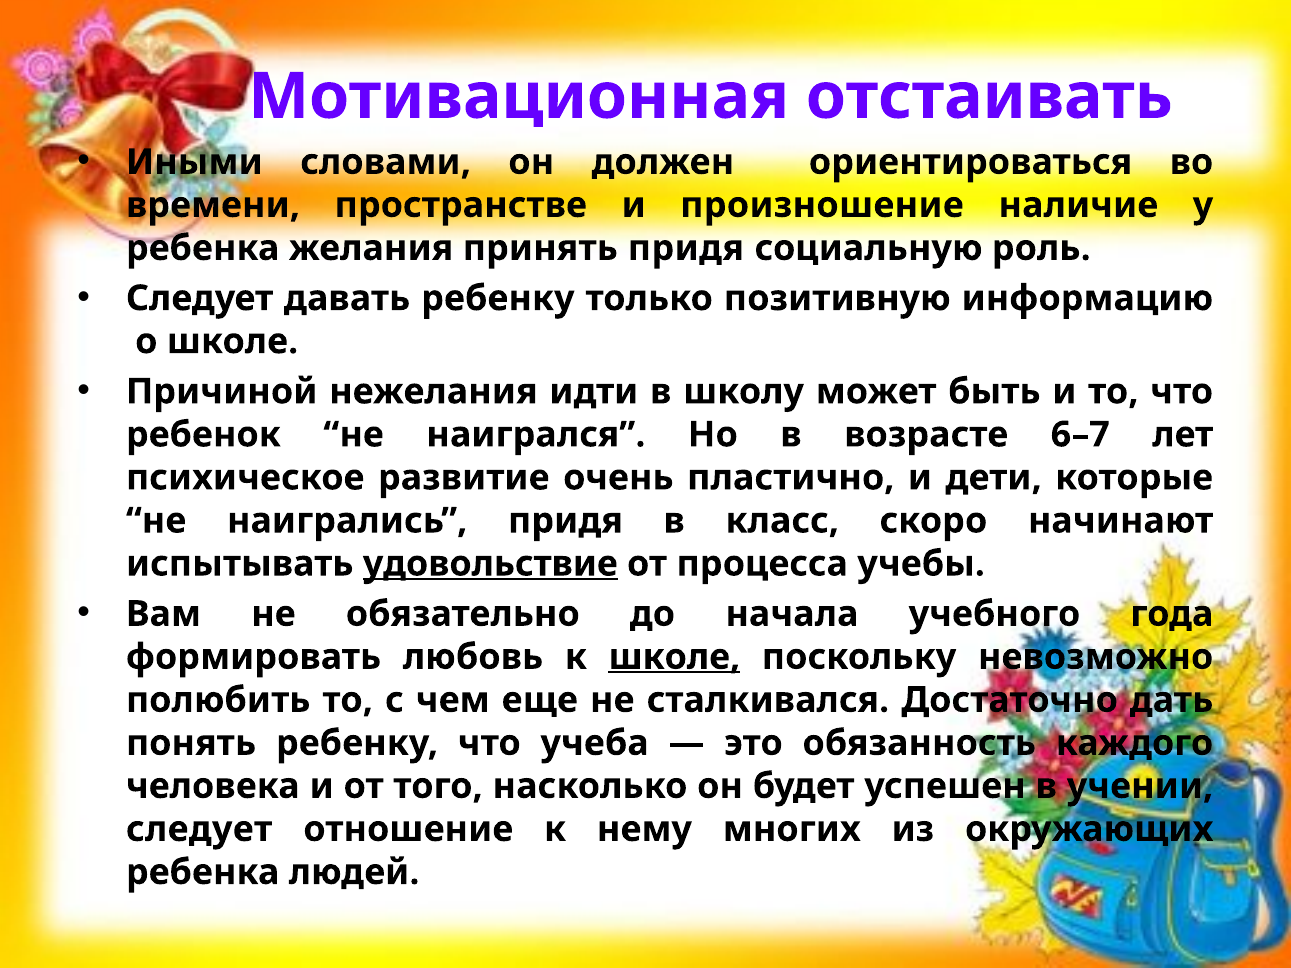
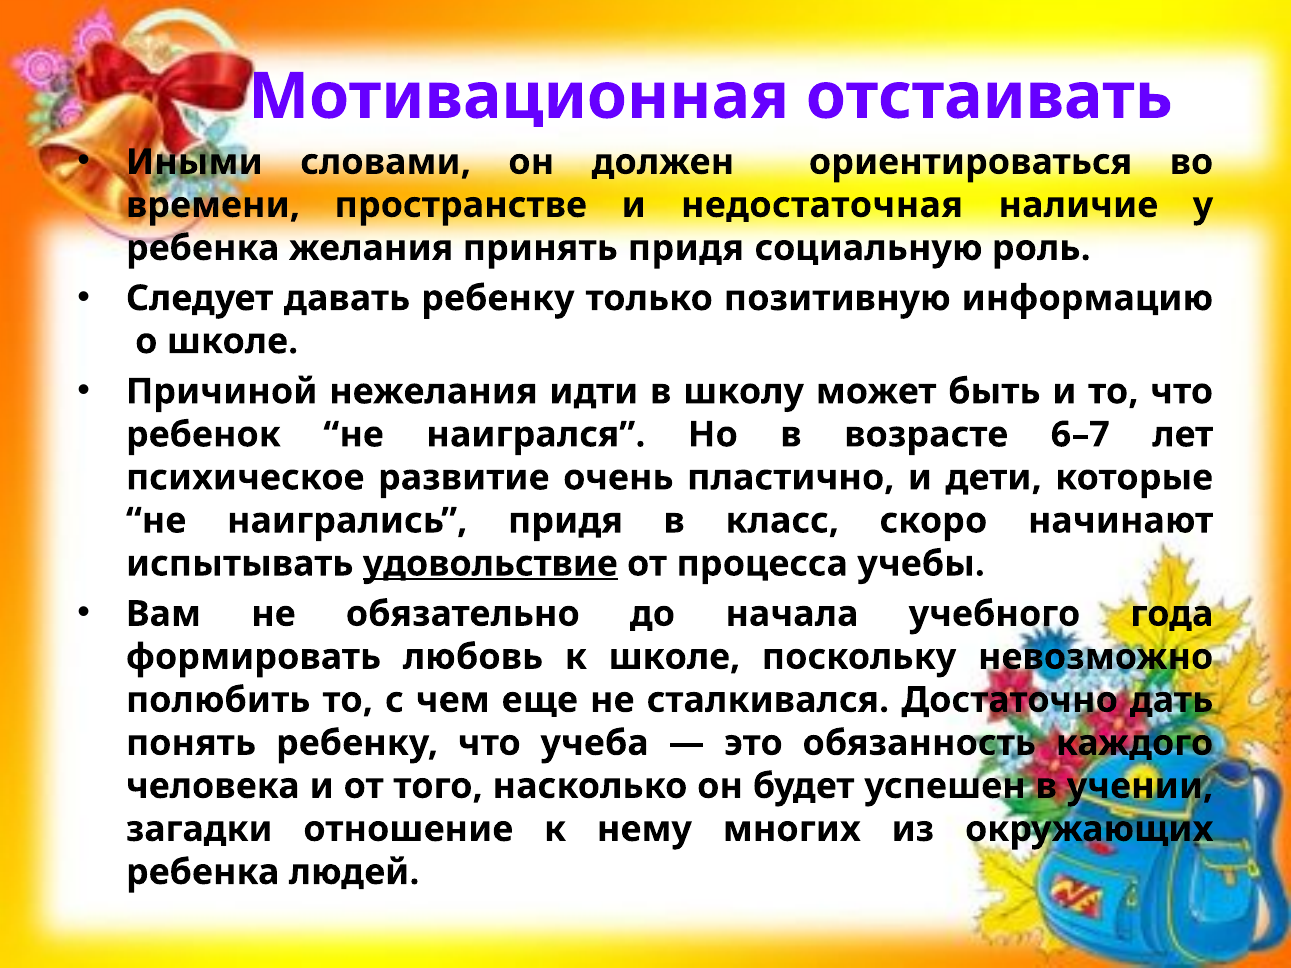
произношение: произношение -> недостаточная (822, 205)
школе underline: present -> none (674, 657)
следует: следует -> загадки (199, 829)
